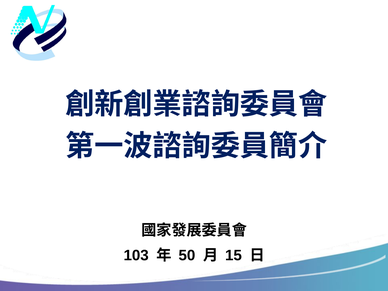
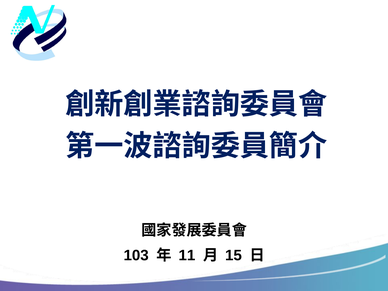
50: 50 -> 11 (187, 255)
